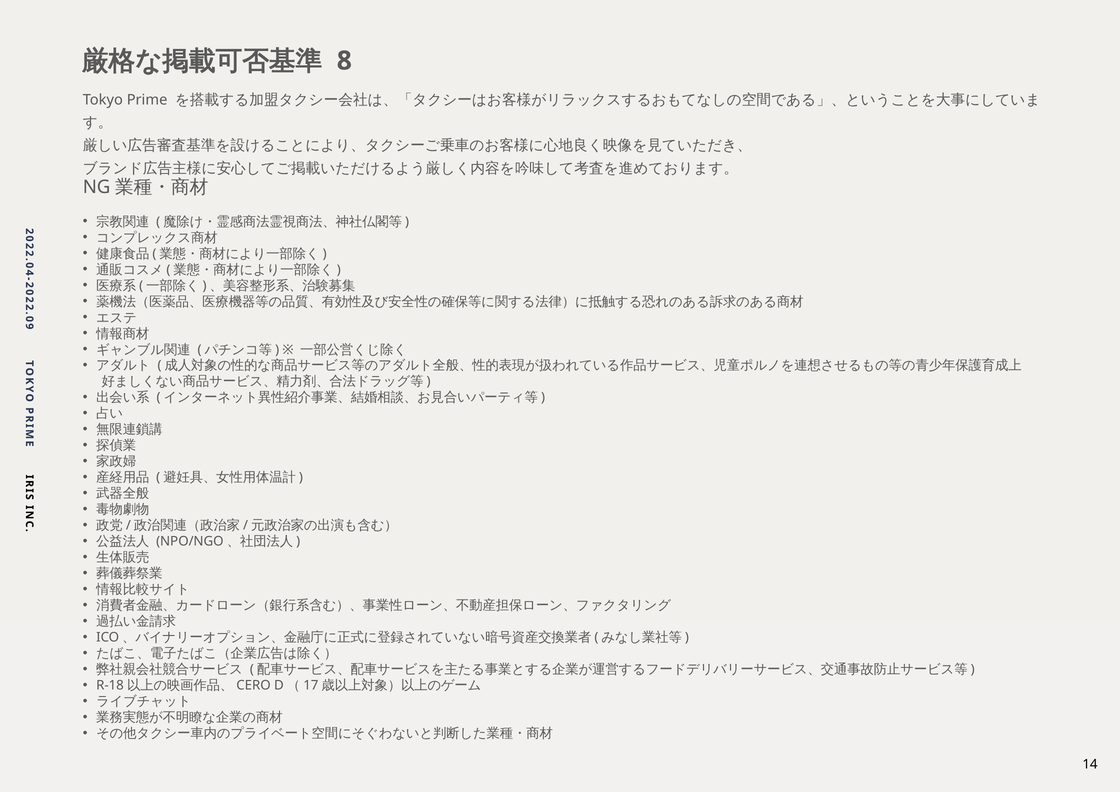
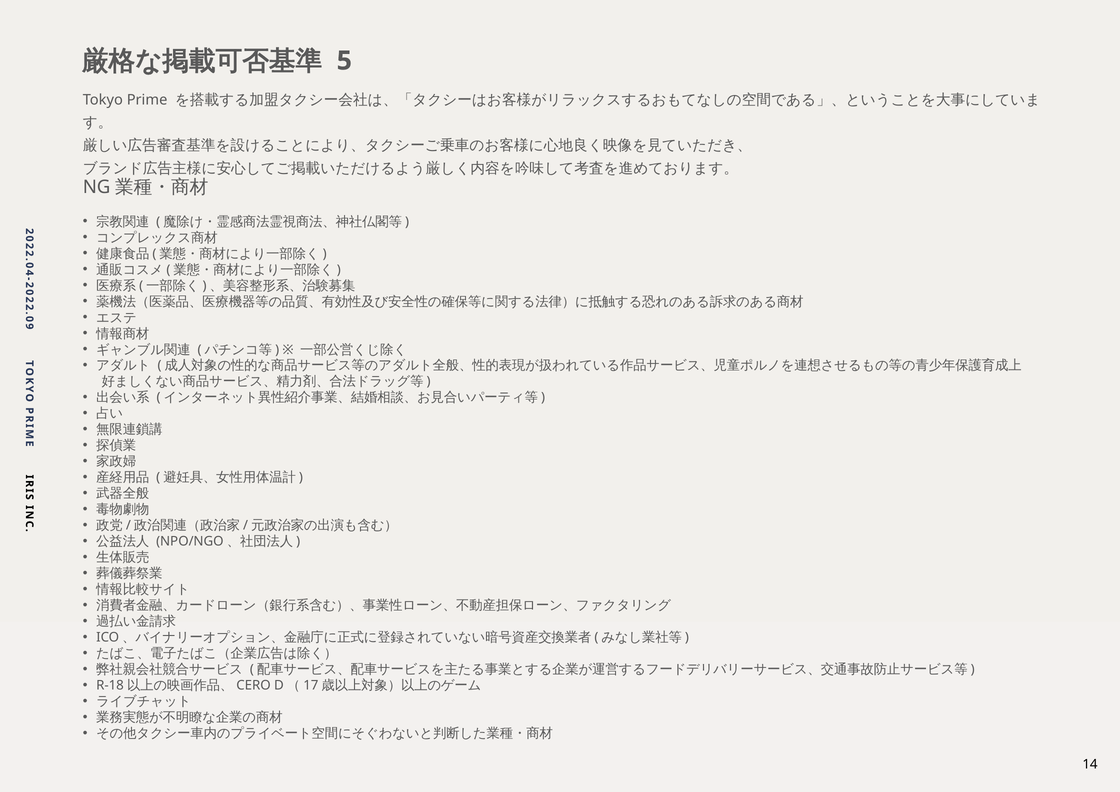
8: 8 -> 5 (344, 61)
